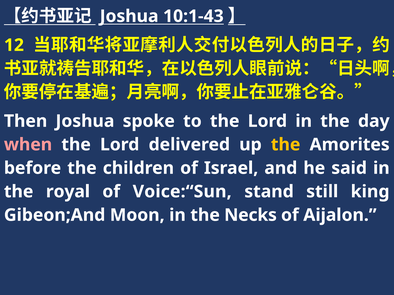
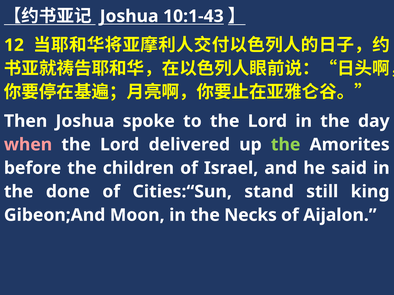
the colour: yellow -> light green (286, 145)
royal: royal -> done (68, 192)
Voice:“Sun: Voice:“Sun -> Cities:“Sun (182, 192)
